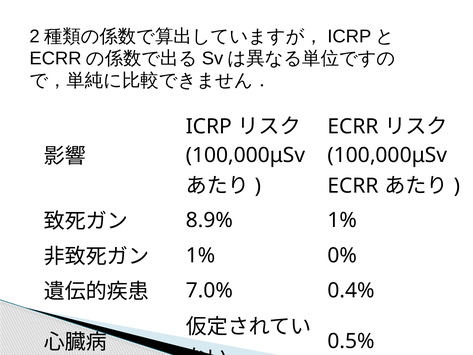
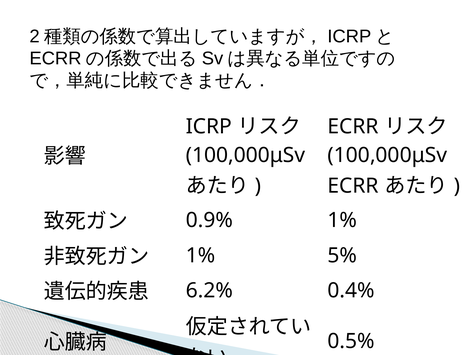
8.9%: 8.9% -> 0.9% (209, 220)
0%: 0% -> 5% (342, 255)
7.0%: 7.0% -> 6.2% (209, 290)
